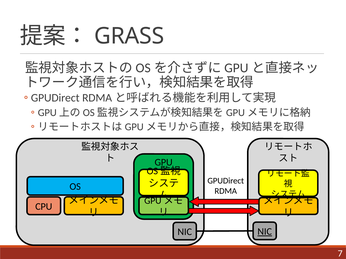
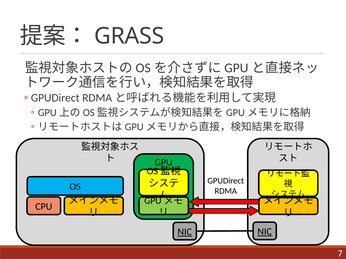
NIC underline: none -> present (185, 232)
